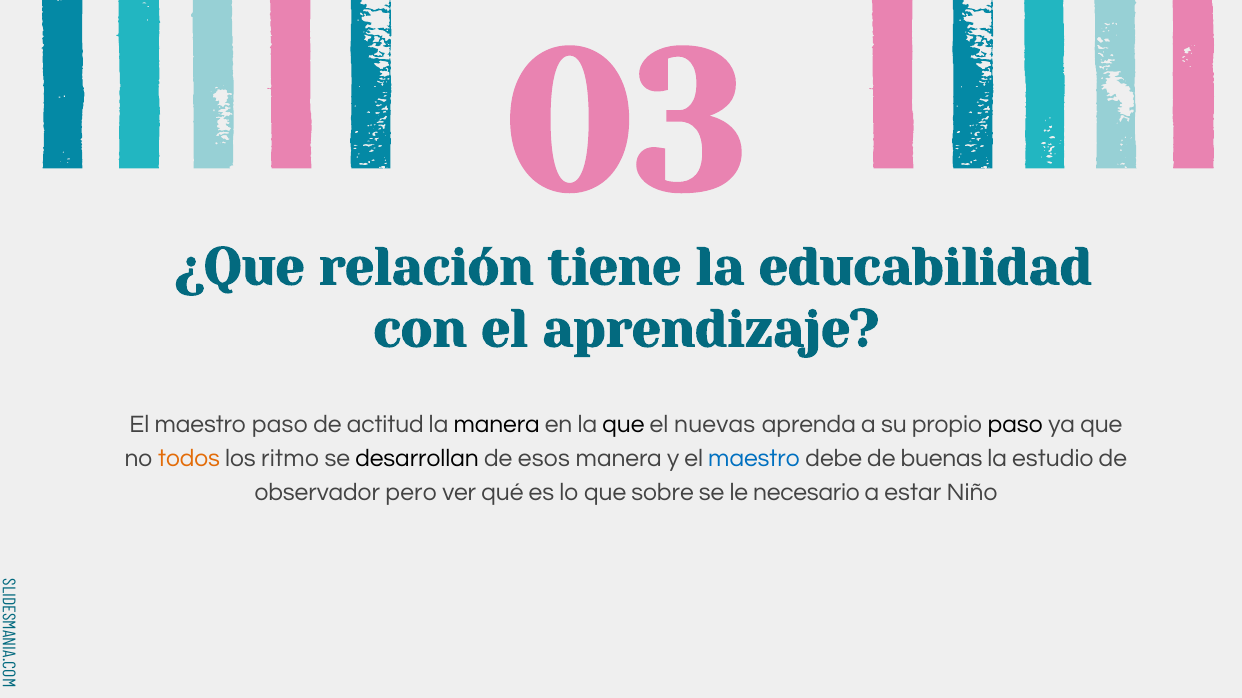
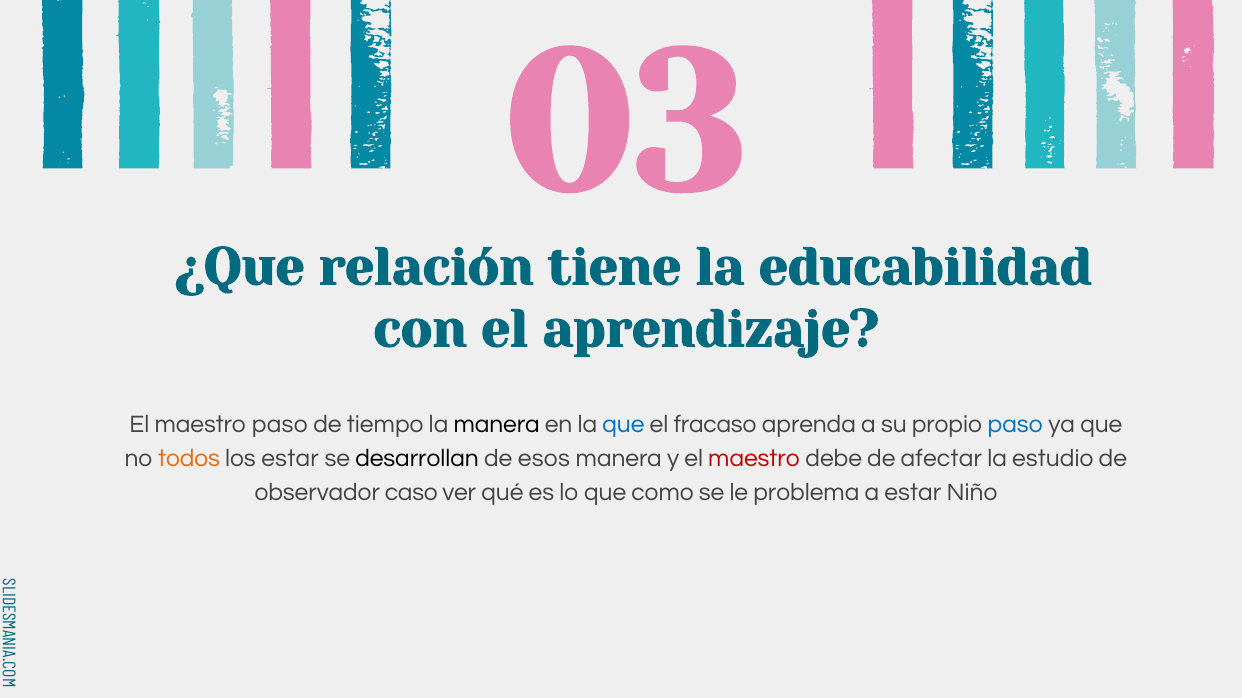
actitud: actitud -> tiempo (385, 425)
que colour: black -> blue (623, 425)
nuevas: nuevas -> fracaso (715, 425)
paso colour: black -> blue (1015, 425)
los ritmo: ritmo -> estar (290, 459)
maestro colour: blue -> red (754, 459)
buenas: buenas -> afectar (941, 459)
pero: pero -> caso (411, 493)
sobre: sobre -> como (663, 493)
necesario: necesario -> problema (806, 493)
